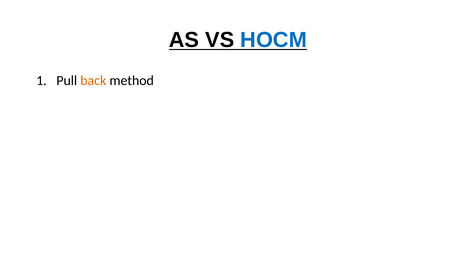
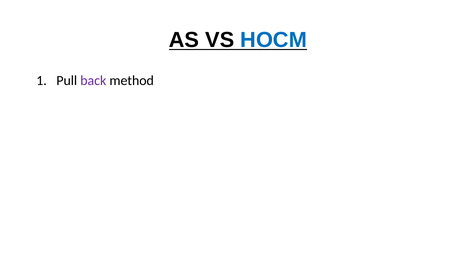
back colour: orange -> purple (93, 80)
